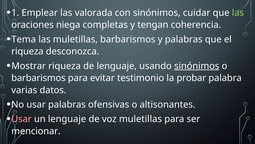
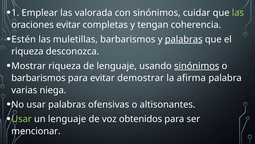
oraciones niega: niega -> evitar (68, 25)
Tema: Tema -> Estén (24, 39)
palabras underline: none -> present (184, 39)
testimonio: testimonio -> demostrar (141, 78)
probar: probar -> afirma (191, 78)
datos: datos -> niega (53, 90)
Usar colour: pink -> light green (22, 119)
voz muletillas: muletillas -> obtenidos (141, 119)
